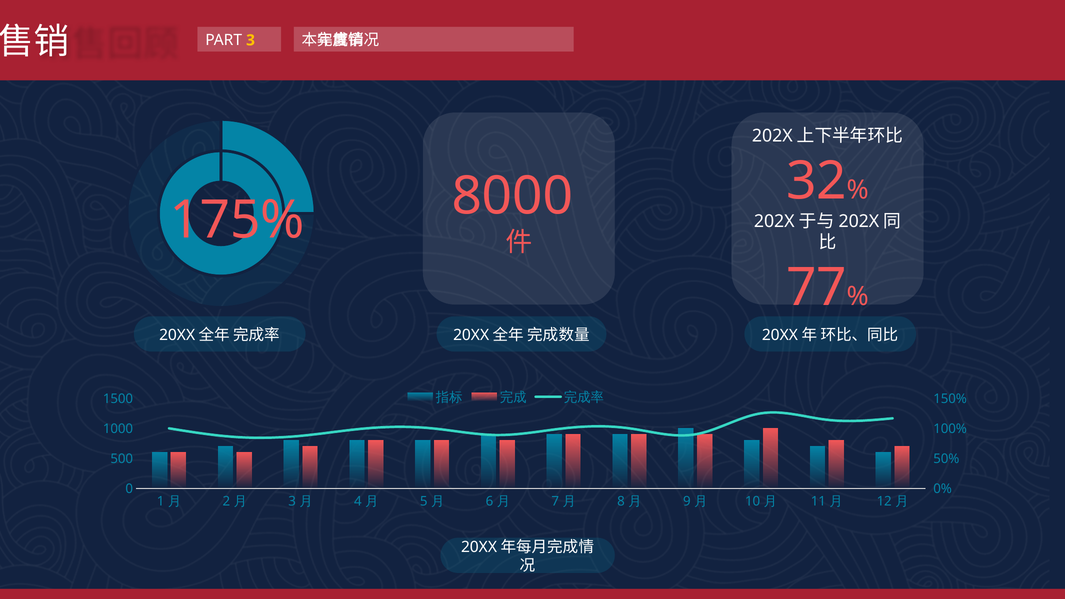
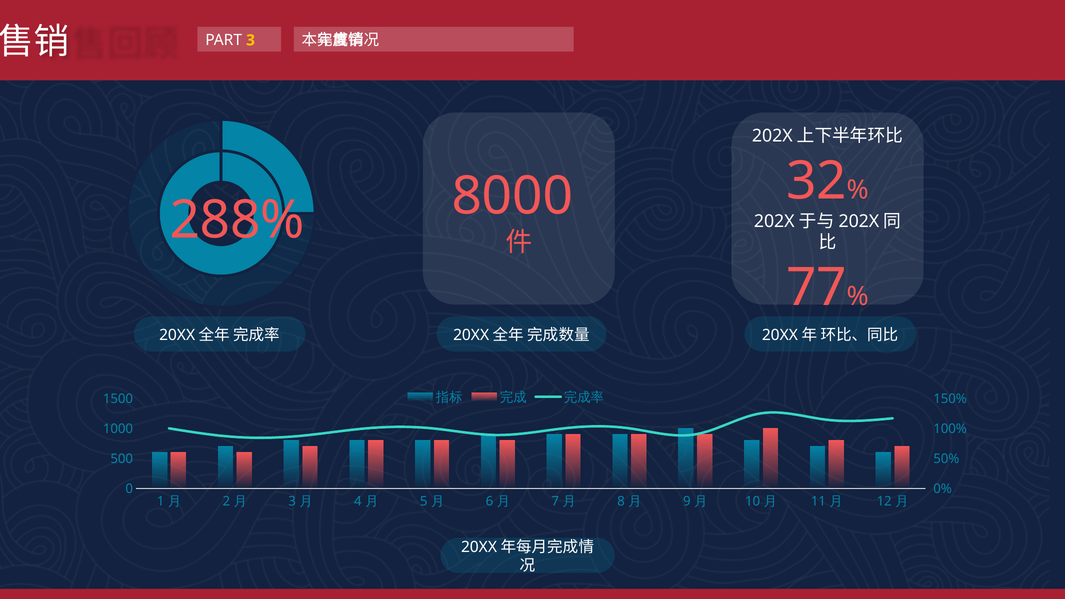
175%: 175% -> 288% (237, 220)
